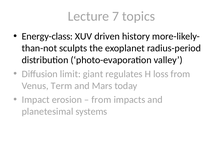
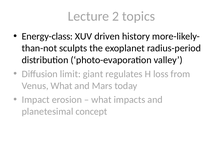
7: 7 -> 2 (116, 16)
Venus Term: Term -> What (62, 86)
from: from -> what (101, 100)
systems: systems -> concept (91, 112)
